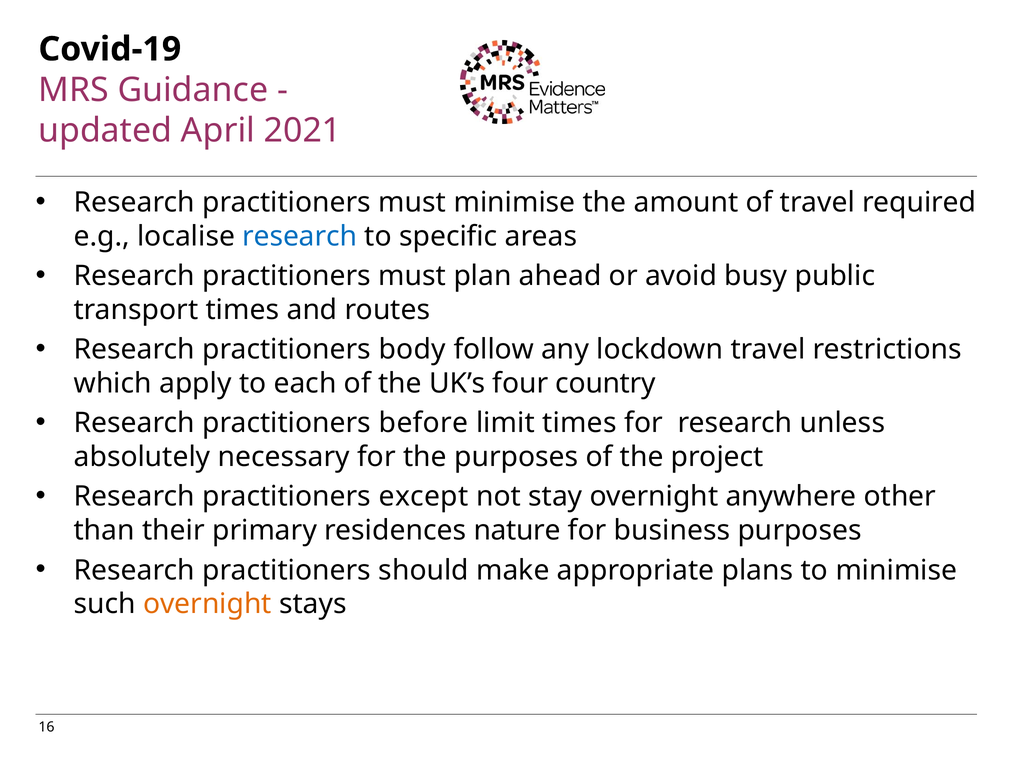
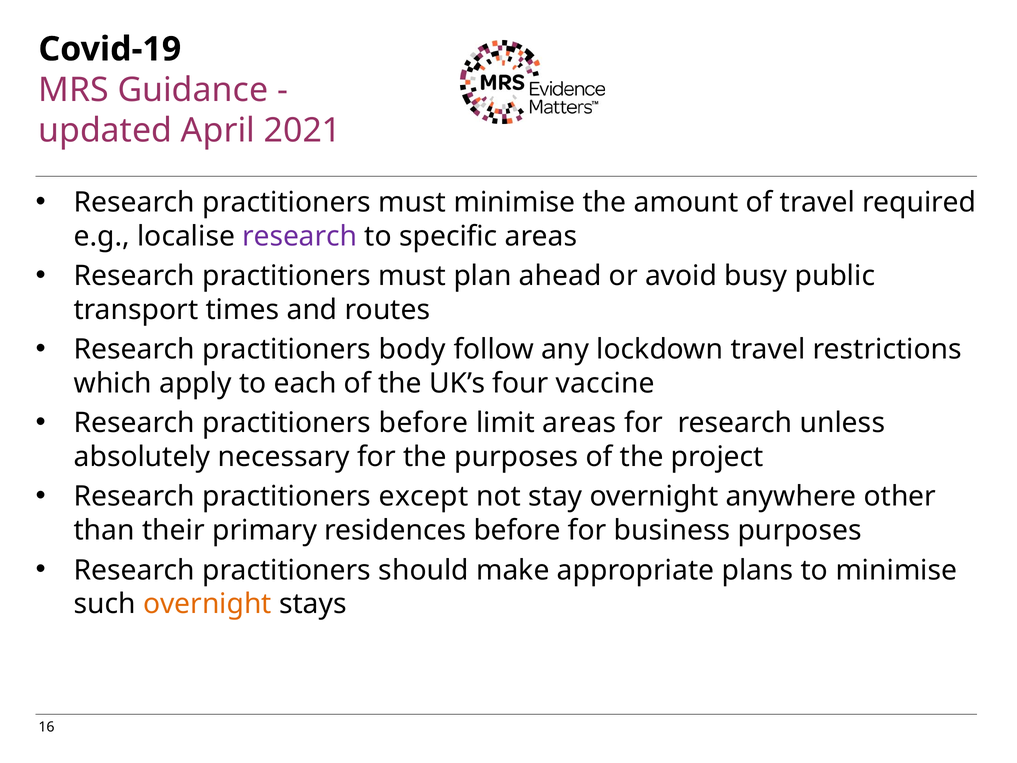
research colour: blue -> purple (300, 236)
country: country -> vaccine (605, 383)
limit times: times -> areas (579, 423)
residences nature: nature -> before (517, 530)
